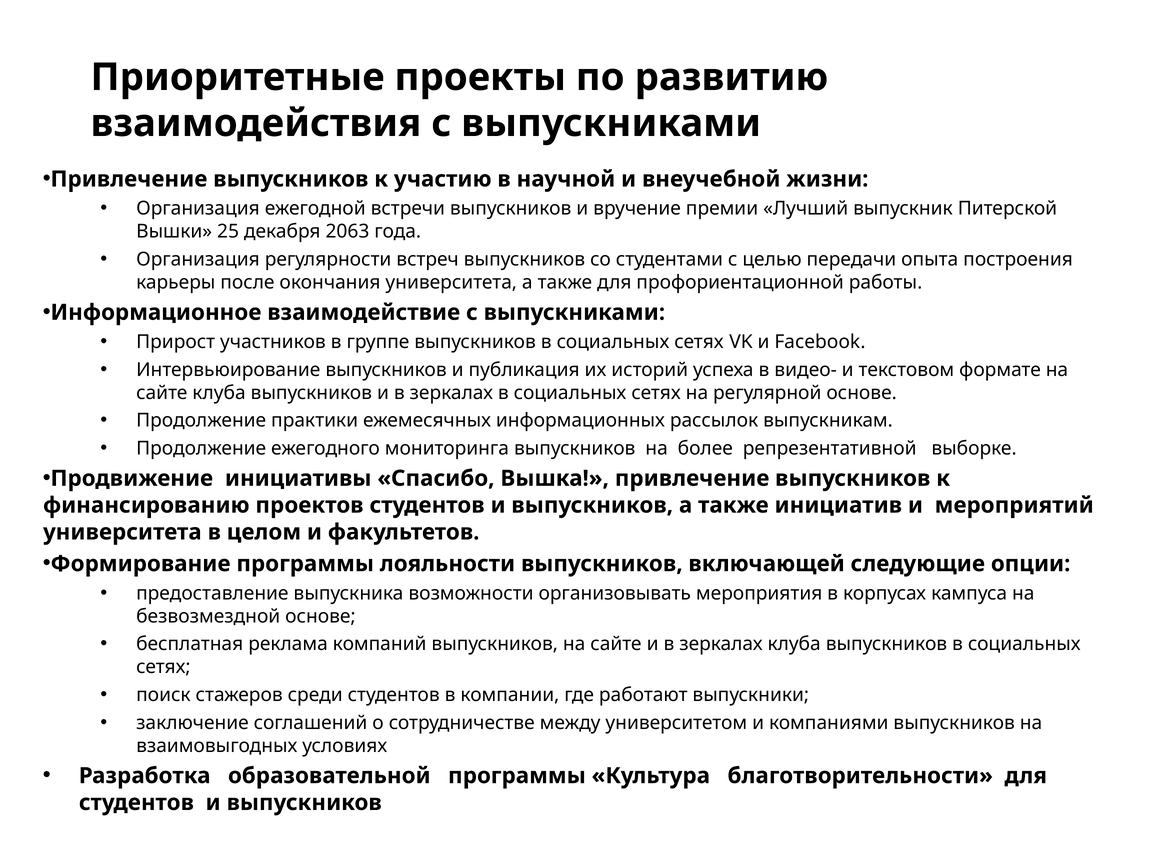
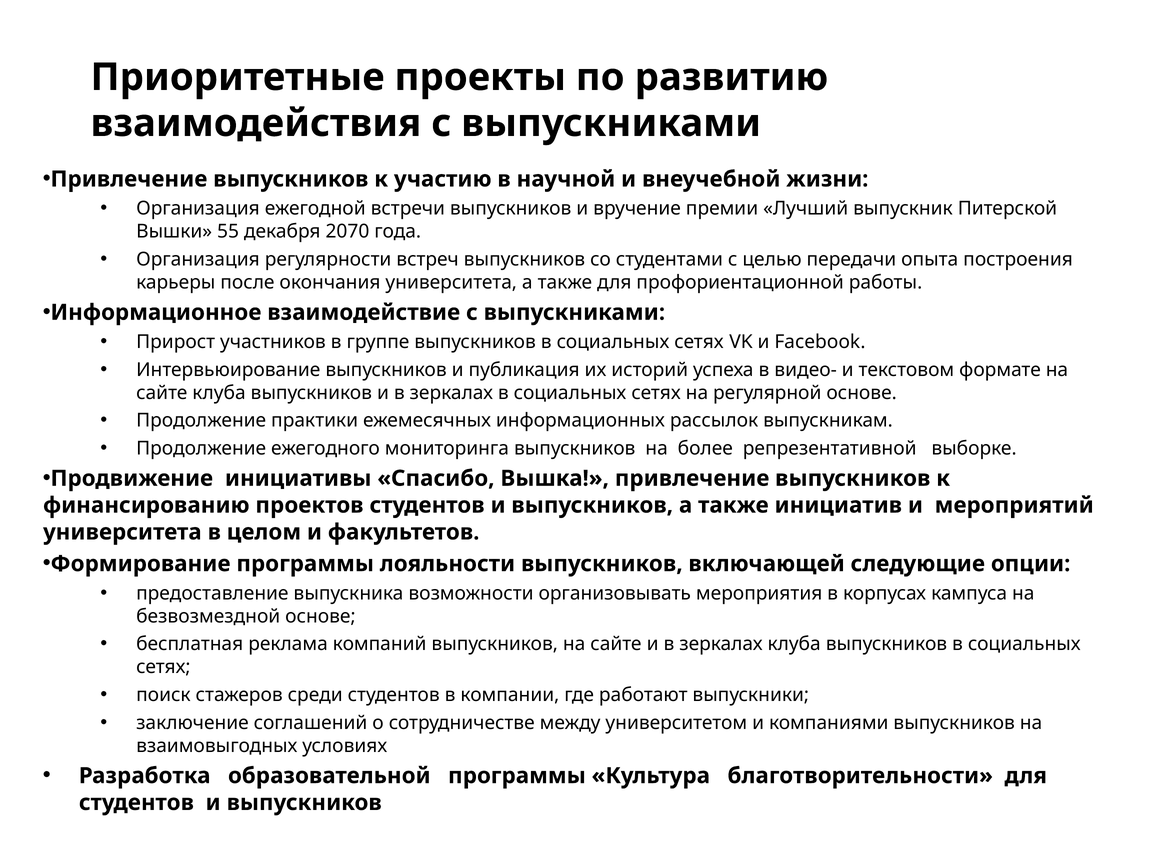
25: 25 -> 55 (228, 232)
2063: 2063 -> 2070 (347, 232)
